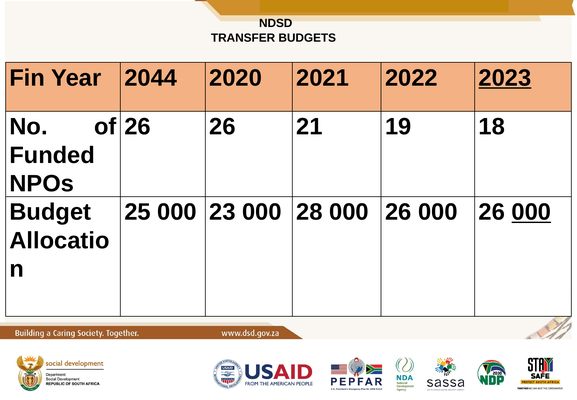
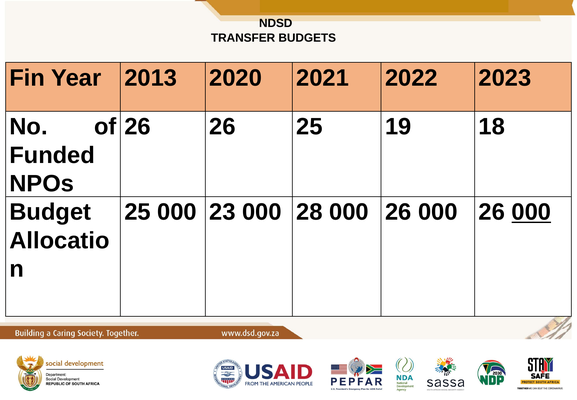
2044: 2044 -> 2013 (151, 78)
2023 underline: present -> none (505, 78)
26 21: 21 -> 25 (309, 127)
